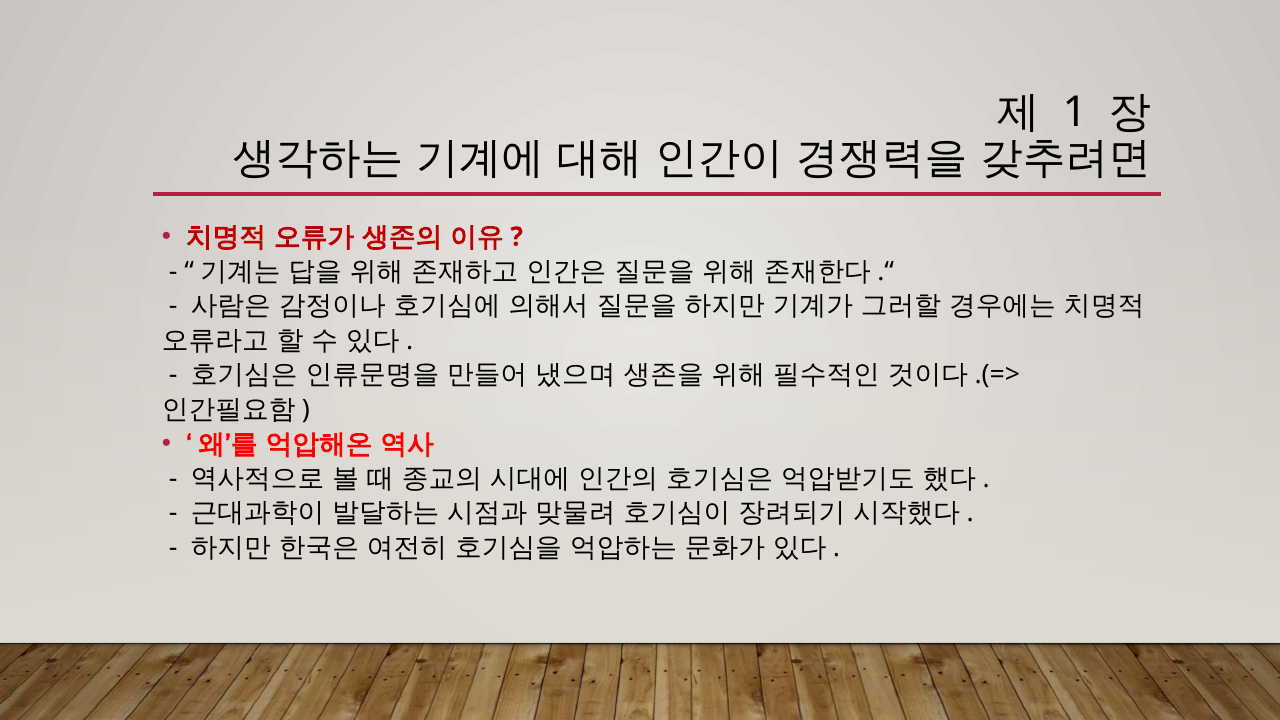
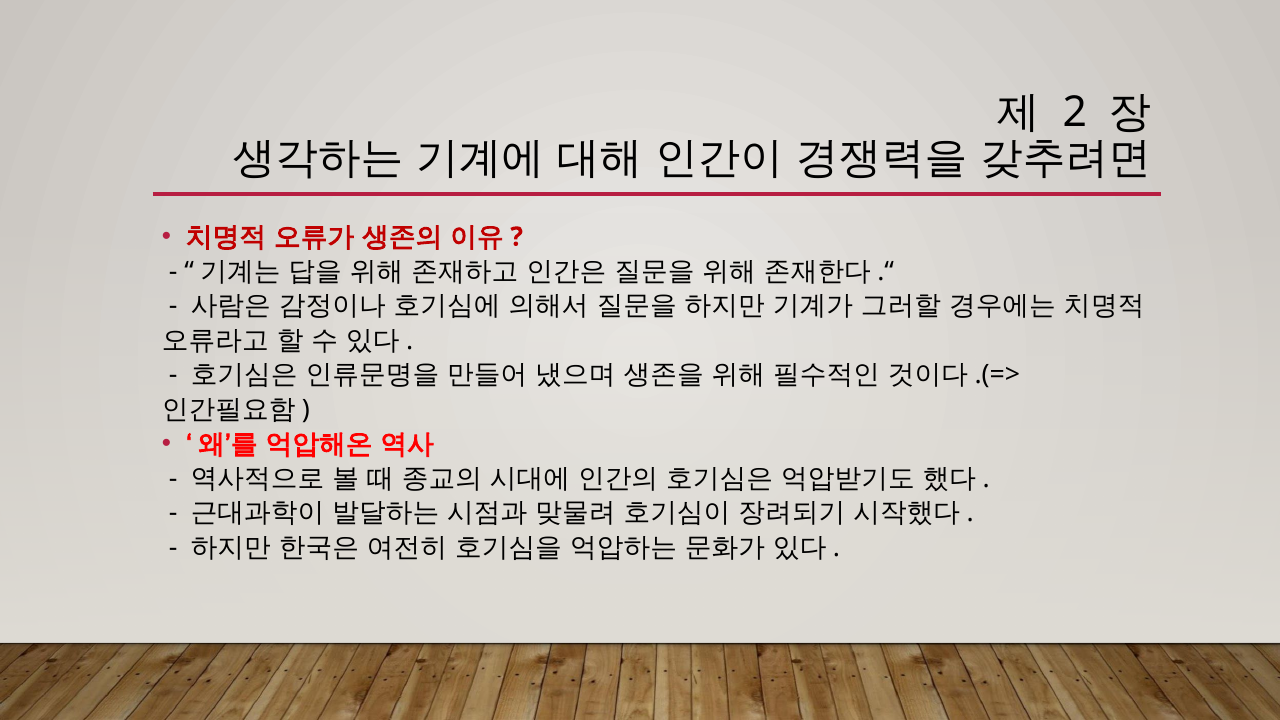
1: 1 -> 2 (1075, 112)
